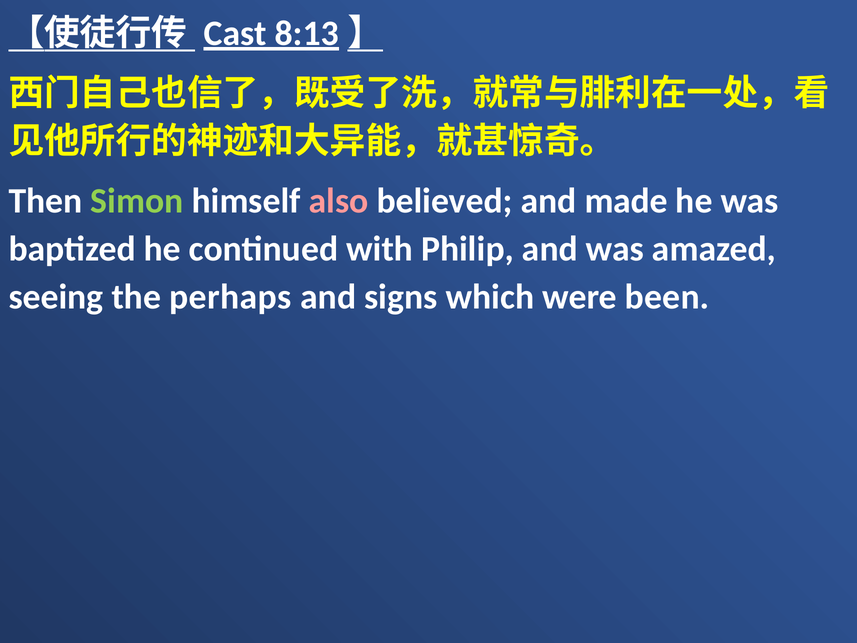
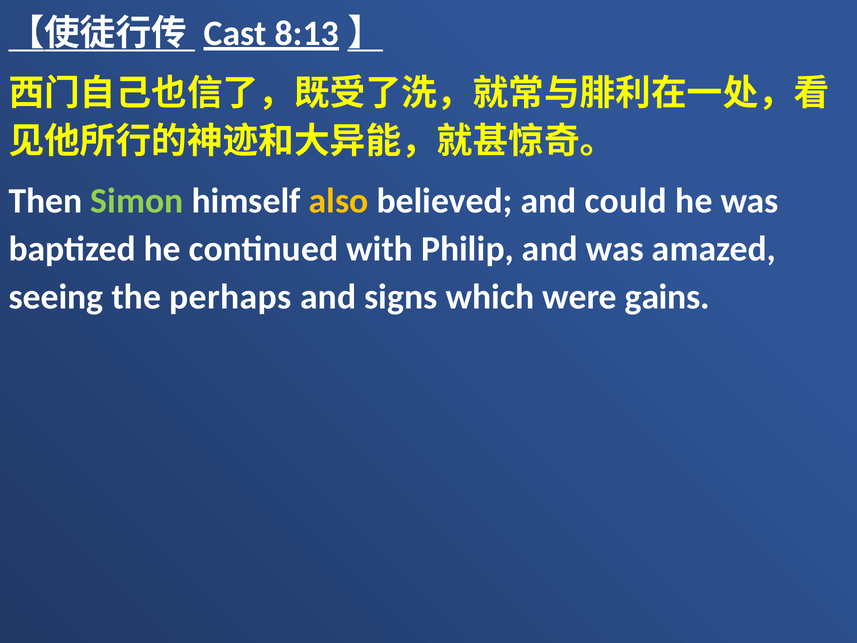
also colour: pink -> yellow (339, 201)
made: made -> could (626, 201)
been: been -> gains (667, 297)
